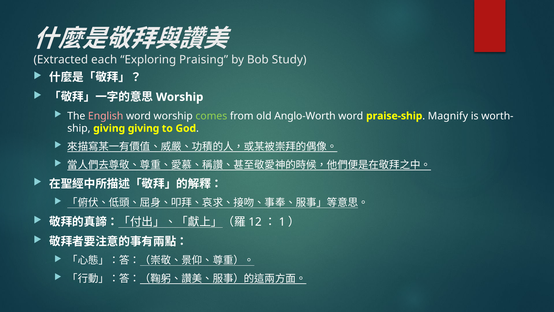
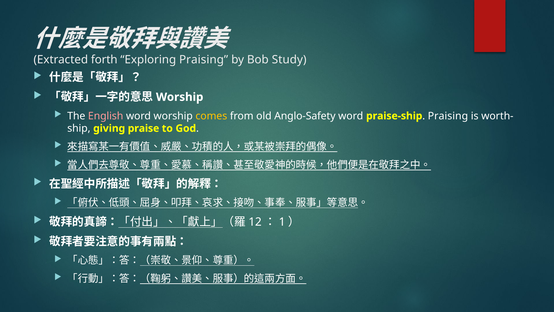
each: each -> forth (104, 59)
comes colour: light green -> yellow (211, 116)
Anglo-Worth: Anglo-Worth -> Anglo-Safety (305, 116)
Magnify: Magnify -> Praising (448, 116)
giving giving: giving -> praise (144, 128)
